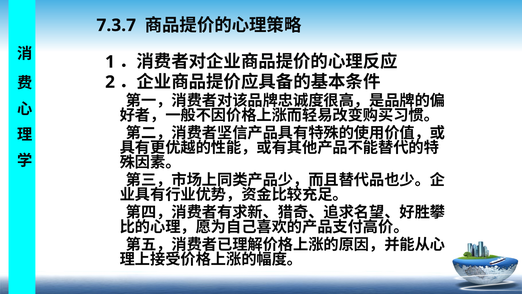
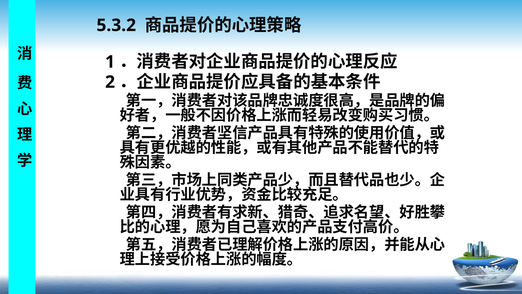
7.3.7: 7.3.7 -> 5.3.2 (116, 25)
